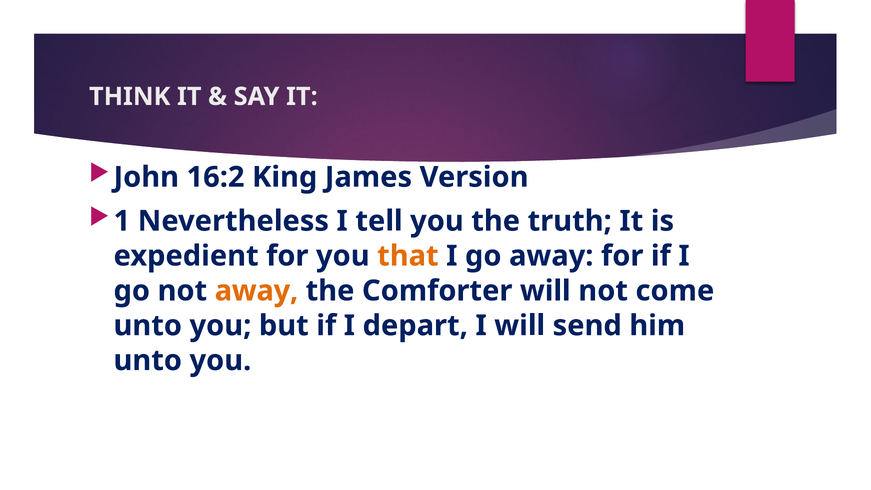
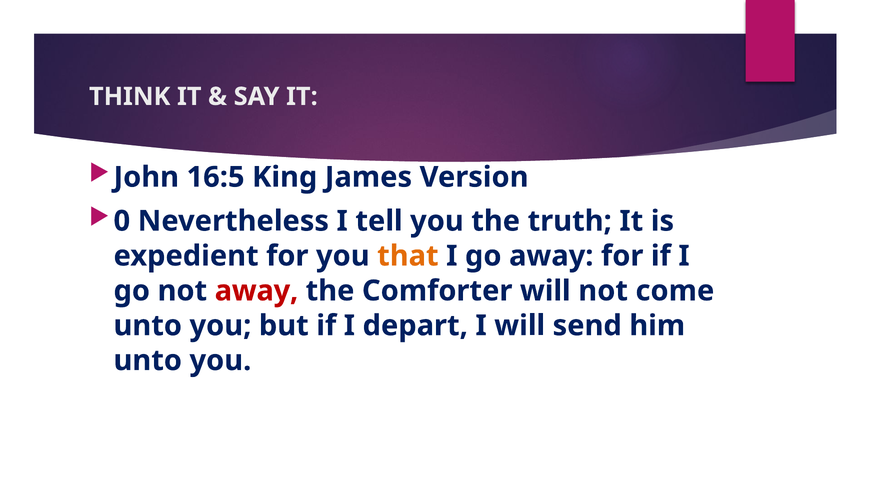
16:2: 16:2 -> 16:5 (216, 177)
1: 1 -> 0 (122, 221)
away colour: orange -> red (256, 291)
